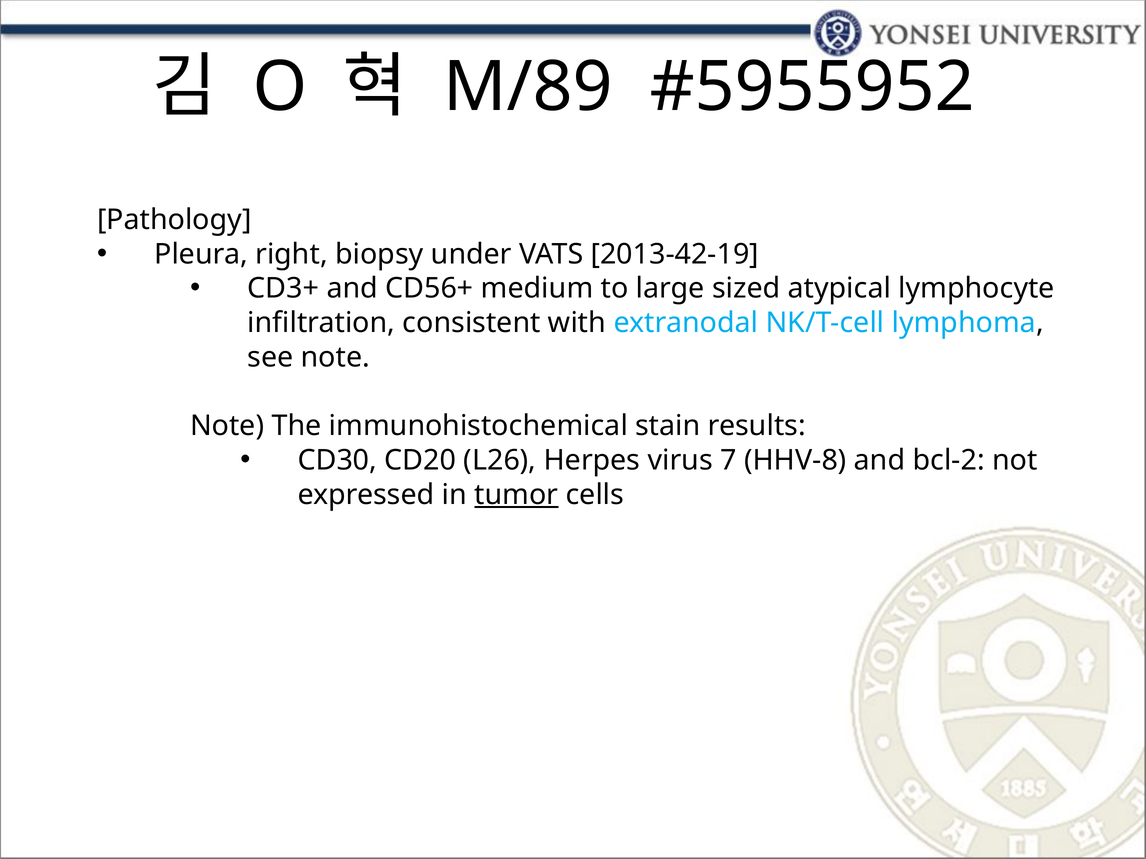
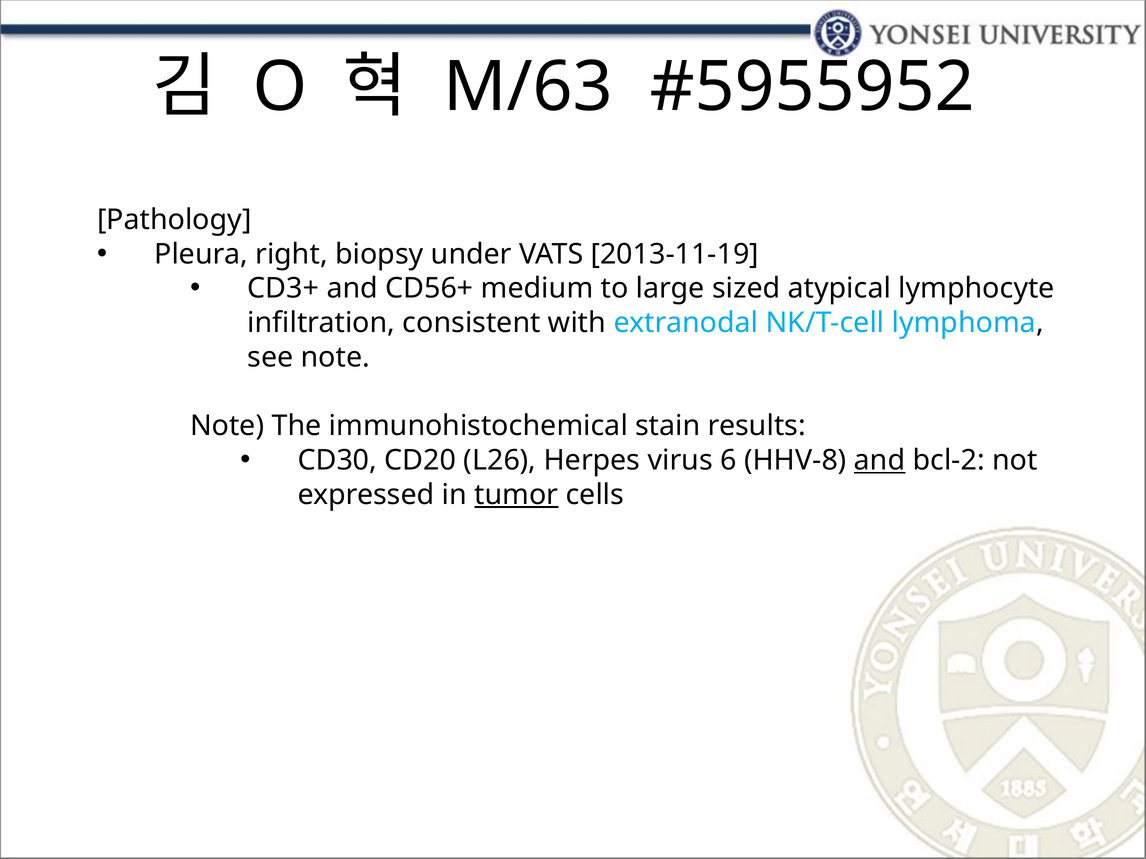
M/89: M/89 -> M/63 (528, 87)
2013-42-19: 2013-42-19 -> 2013-11-19 (675, 254)
7: 7 -> 6 (729, 461)
and underline: none -> present (880, 461)
